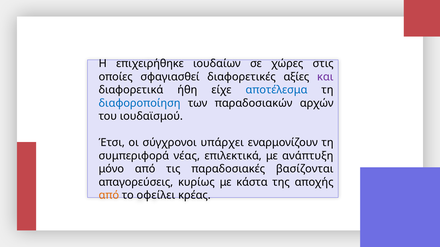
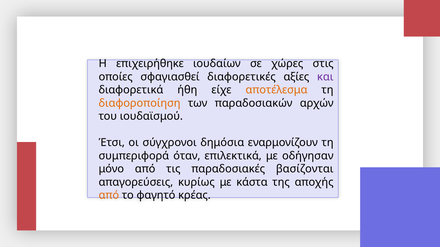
αποτέλεσμα colour: blue -> orange (276, 90)
διαφοροποίηση colour: blue -> orange (140, 103)
υπάρχει: υπάρχει -> δημόσια (222, 143)
νέας: νέας -> όταν (187, 156)
ανάπτυξη: ανάπτυξη -> οδήγησαν (308, 156)
οφείλει: οφείλει -> φαγητό (156, 196)
